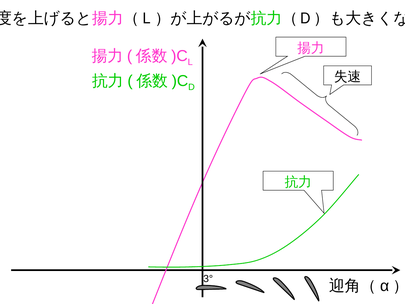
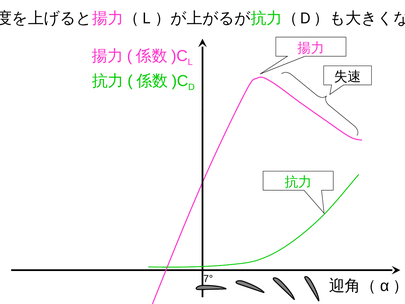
3°: 3° -> 7° (208, 279)
